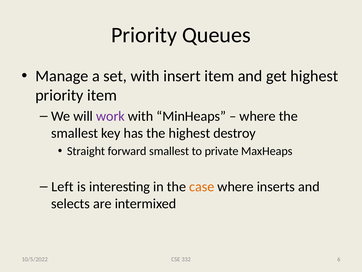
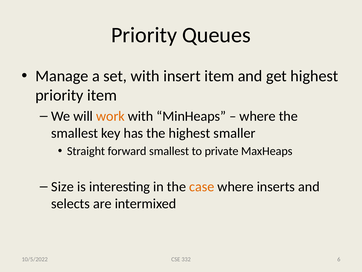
work colour: purple -> orange (110, 116)
destroy: destroy -> smaller (234, 133)
Left: Left -> Size (63, 186)
